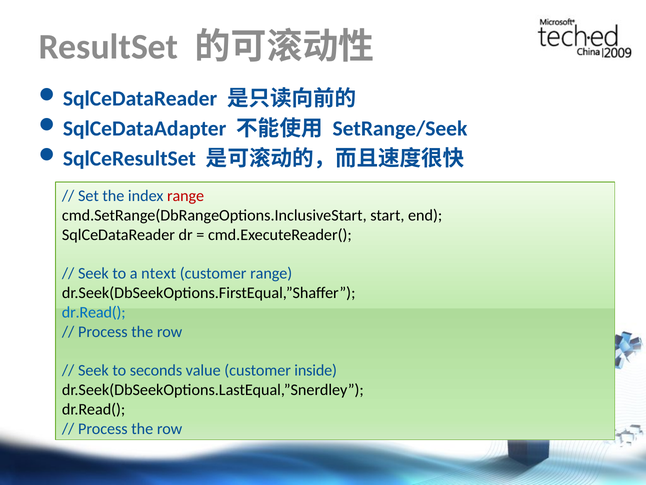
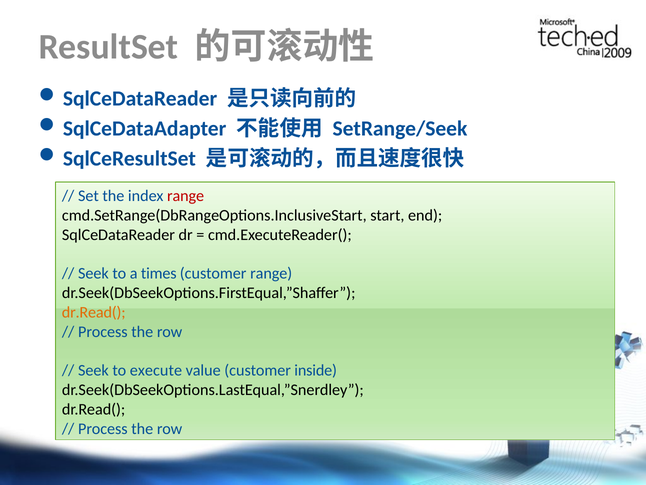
ntext: ntext -> times (159, 273)
dr.Read( colour: blue -> orange (94, 312)
seconds: seconds -> execute (156, 370)
